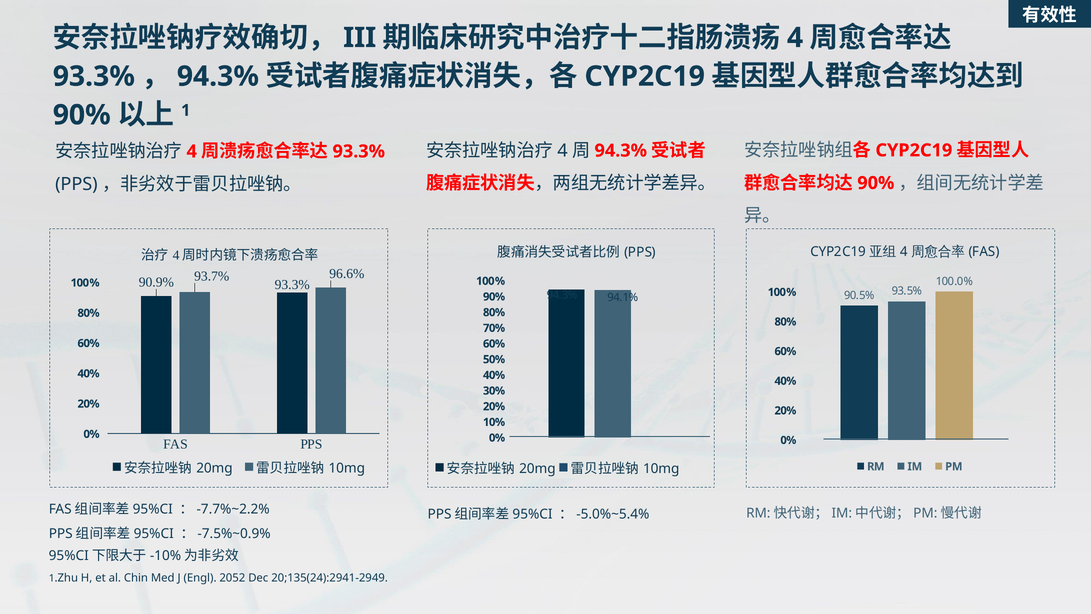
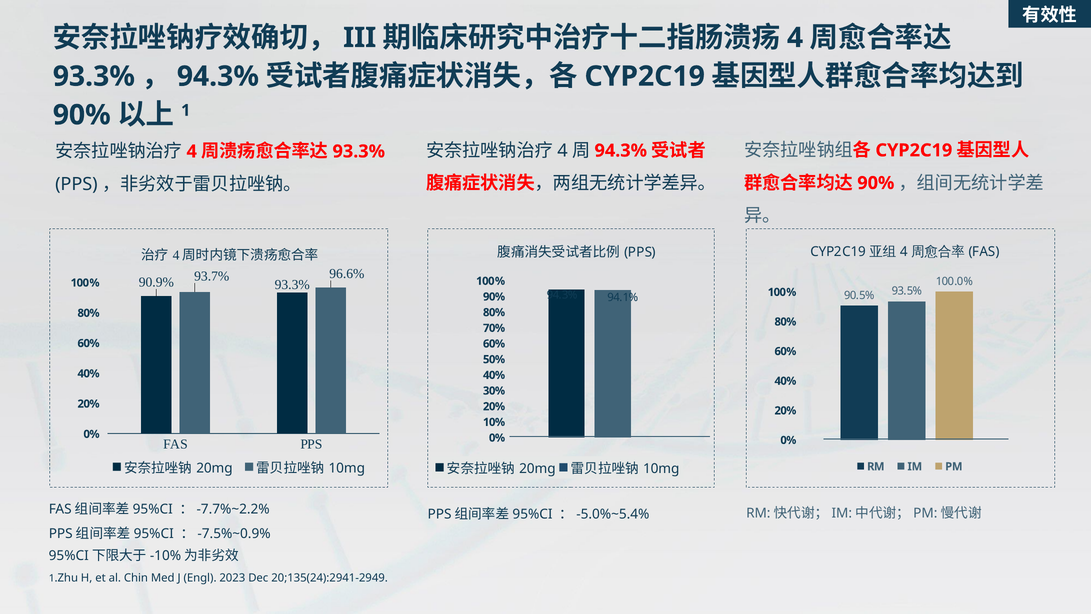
2052: 2052 -> 2023 (232, 578)
